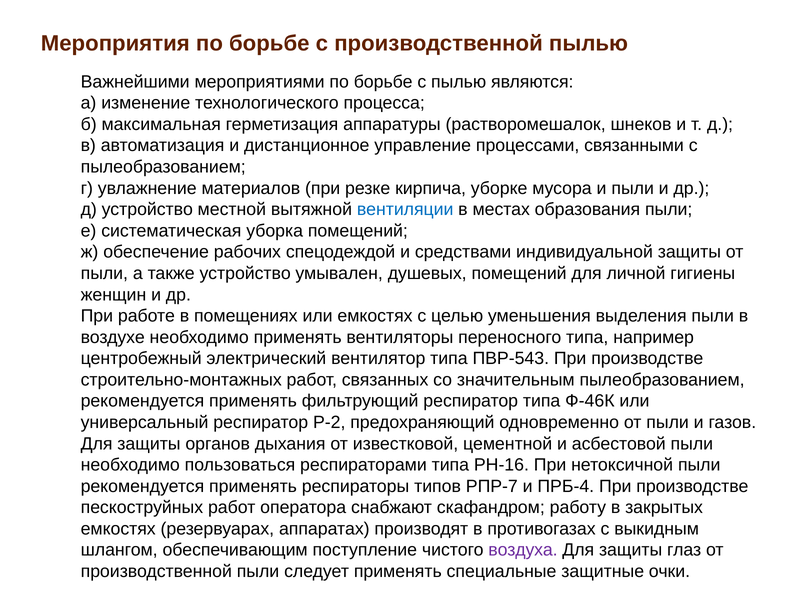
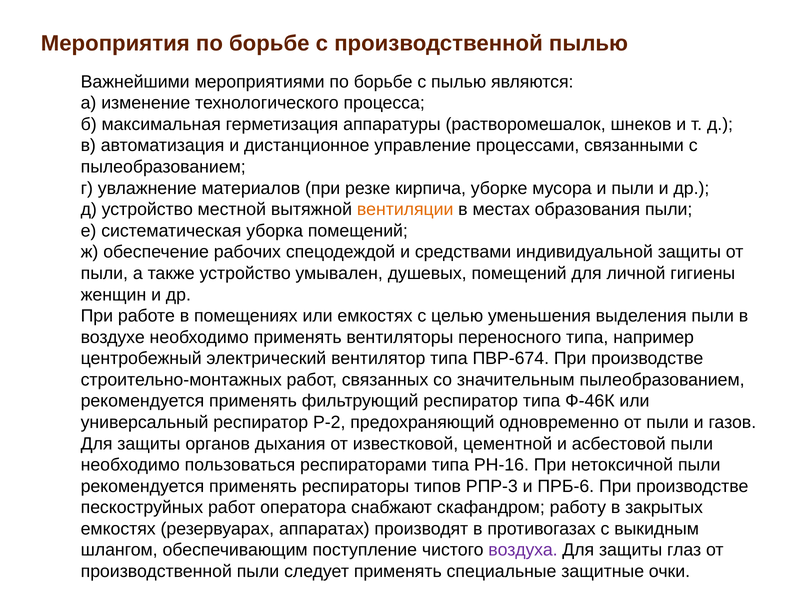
вентиляции colour: blue -> orange (405, 209)
ПВР-543: ПВР-543 -> ПВР-674 (511, 358)
РПР-7: РПР-7 -> РПР-3 (492, 486)
ПРБ-4: ПРБ-4 -> ПРБ-6 (566, 486)
